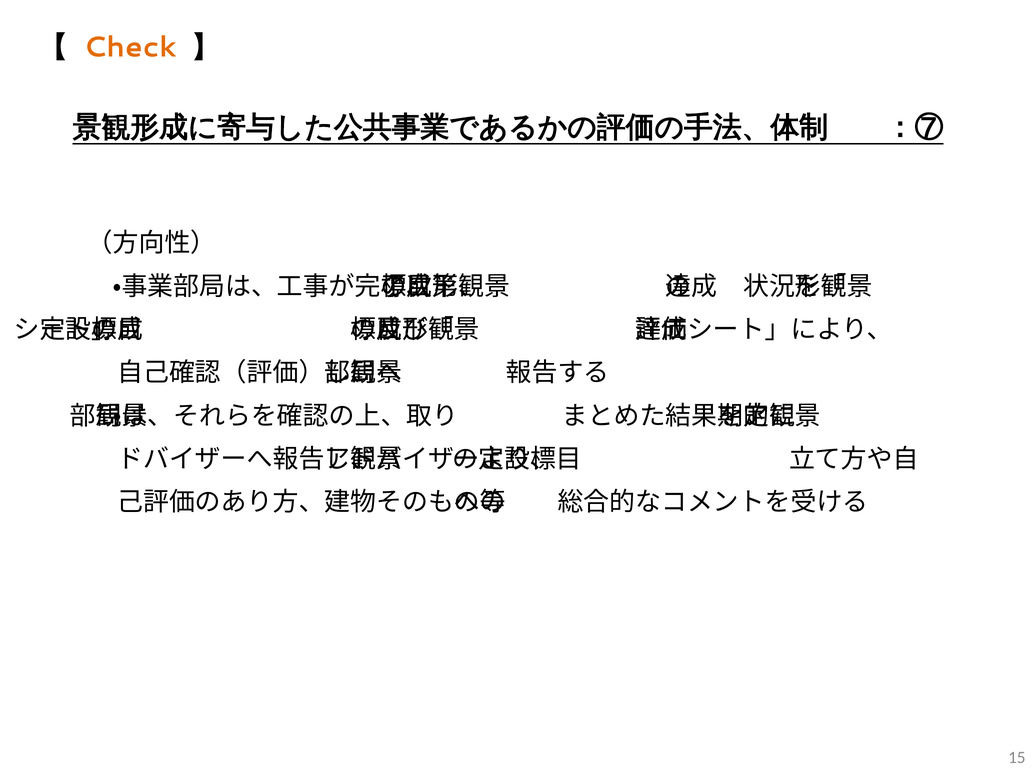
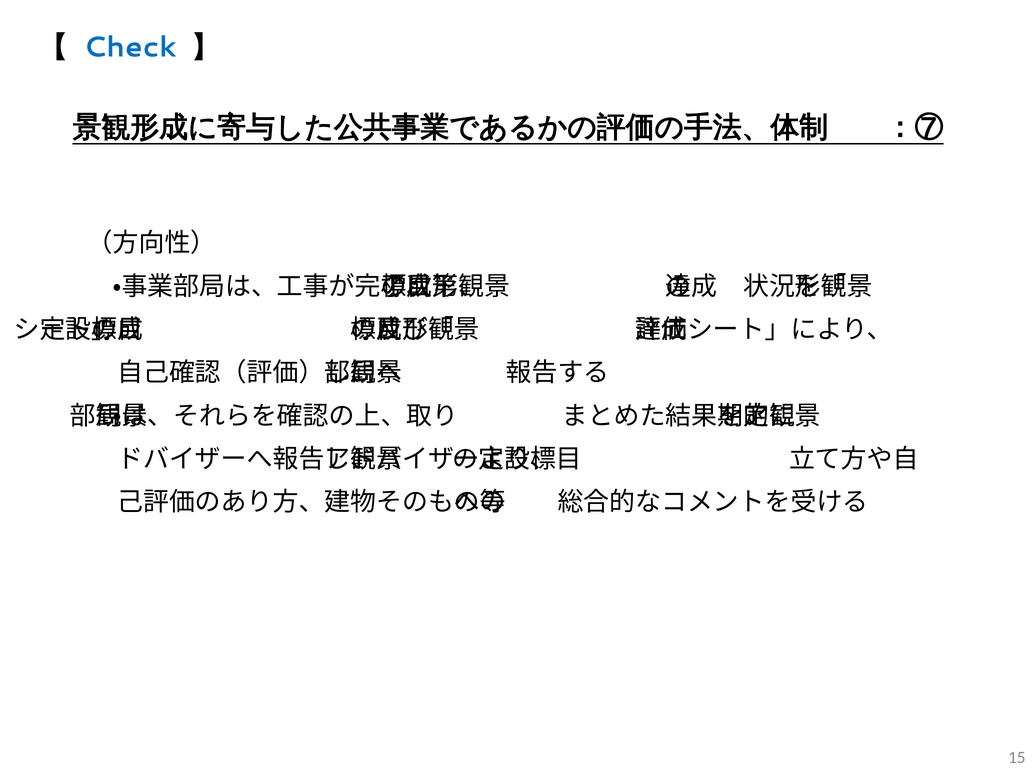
Check colour: orange -> blue (130, 47)
